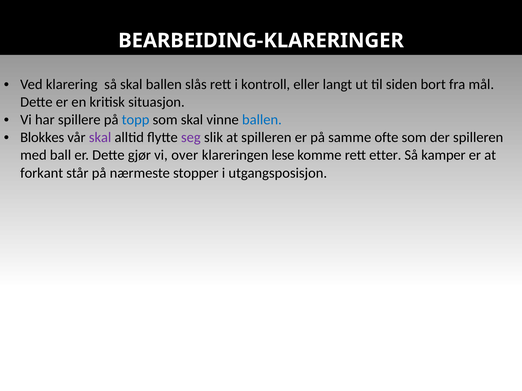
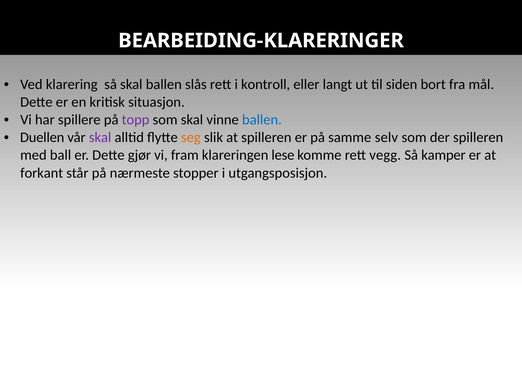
topp colour: blue -> purple (136, 120)
Blokkes: Blokkes -> Duellen (42, 138)
seg colour: purple -> orange (191, 138)
ofte: ofte -> selv (386, 138)
over: over -> fram (185, 155)
etter: etter -> vegg (385, 155)
